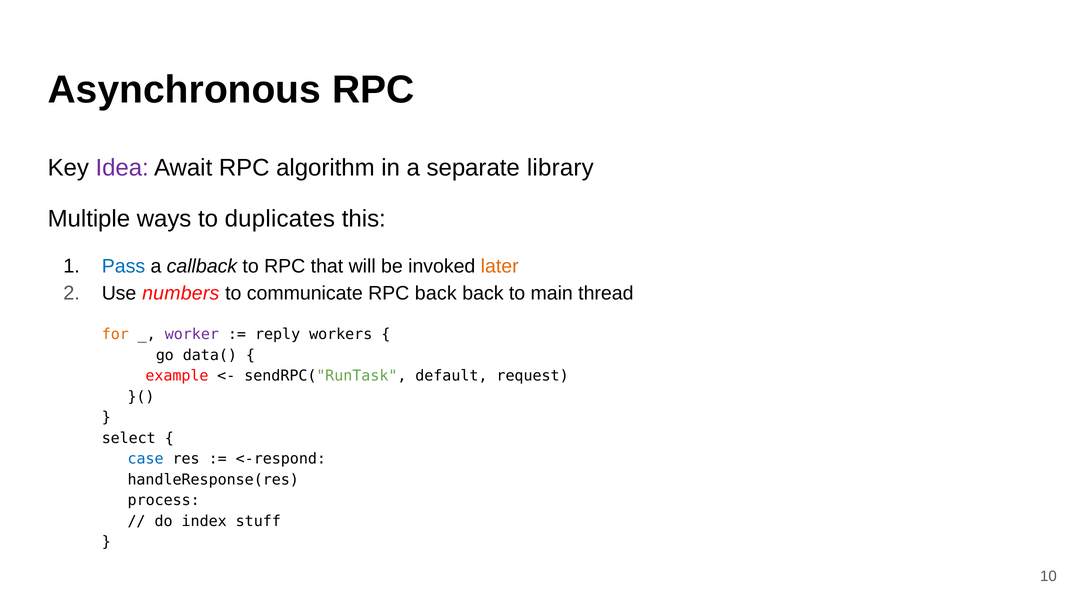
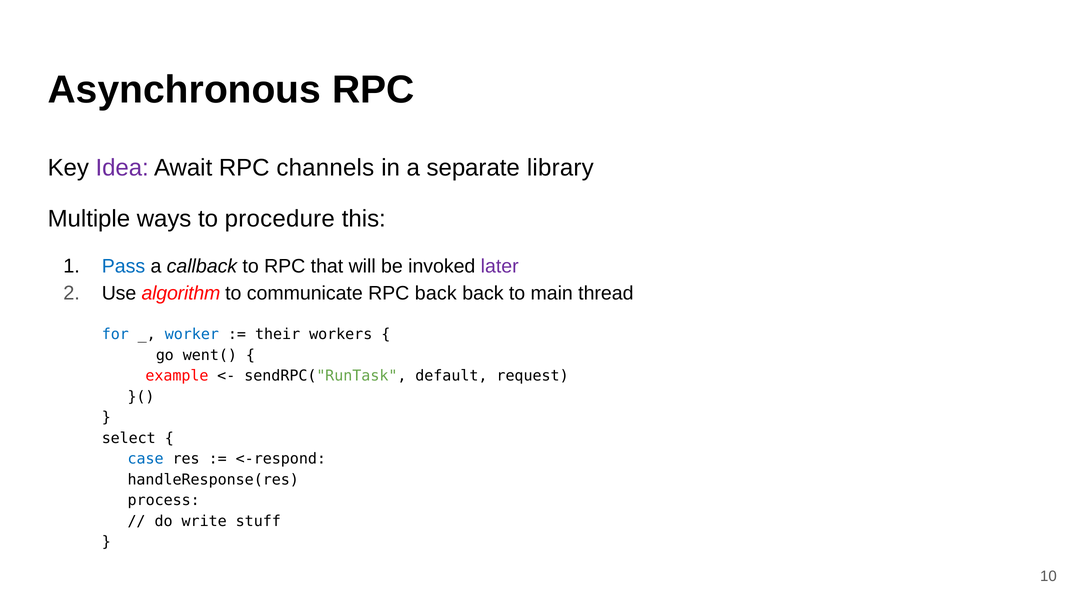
algorithm: algorithm -> channels (325, 168)
duplicates: duplicates -> procedure (280, 219)
later colour: orange -> purple (500, 266)
numbers: numbers -> algorithm (181, 293)
for colour: orange -> blue (115, 334)
worker colour: purple -> blue (192, 334)
reply: reply -> their (278, 334)
data(: data( -> went( (210, 355)
index: index -> write (204, 521)
